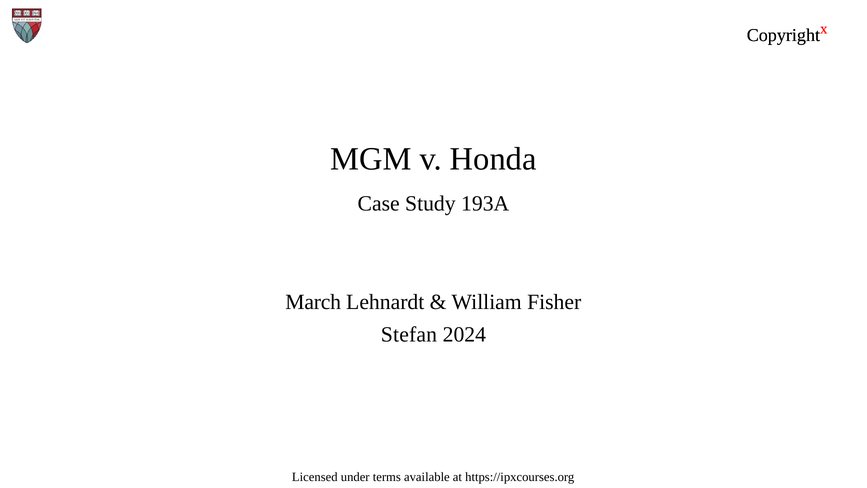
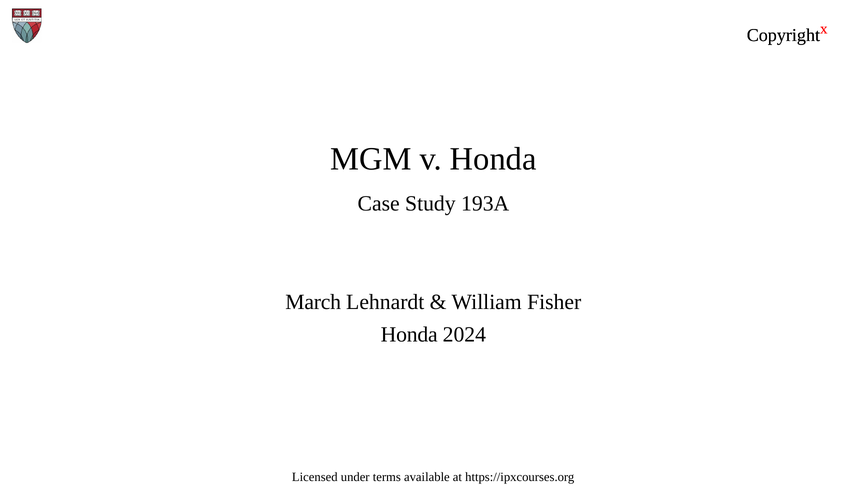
Stefan: Stefan -> Honda (409, 334)
